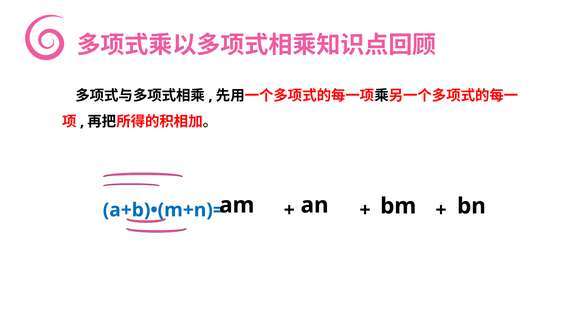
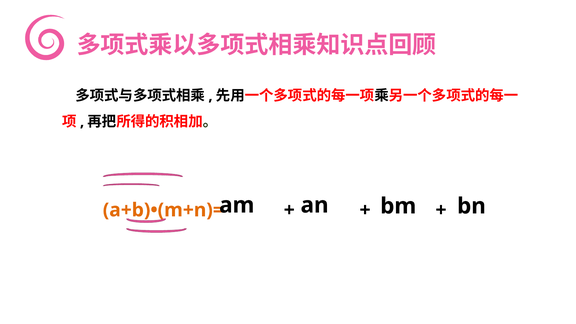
a+b)•(m+n)= colour: blue -> orange (163, 210)
